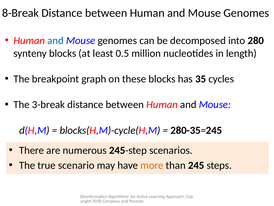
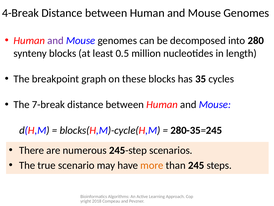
8-Break: 8-Break -> 4-Break (20, 13)
and colour: blue -> purple (55, 40)
3-break: 3-break -> 7-break (49, 104)
